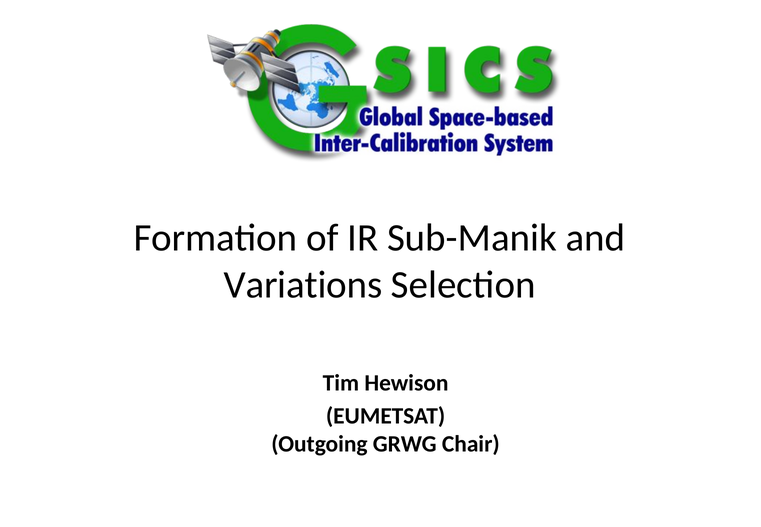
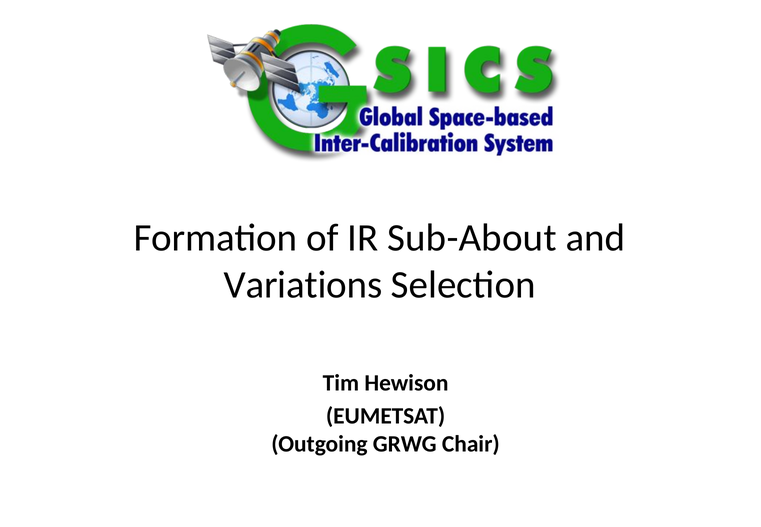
Sub-Manik: Sub-Manik -> Sub-About (472, 238)
